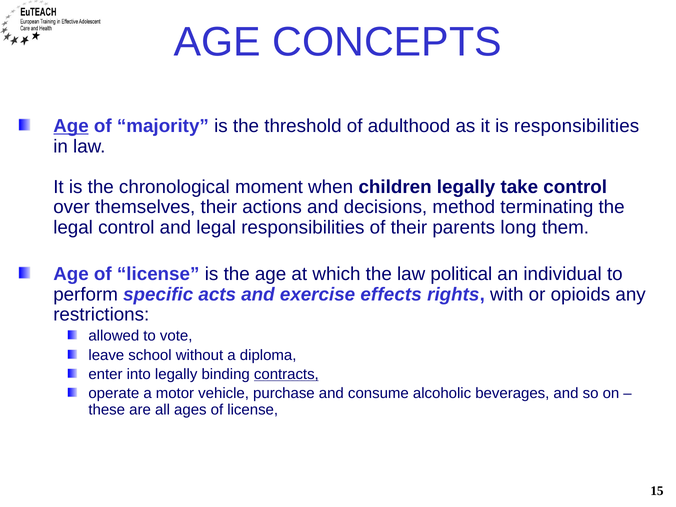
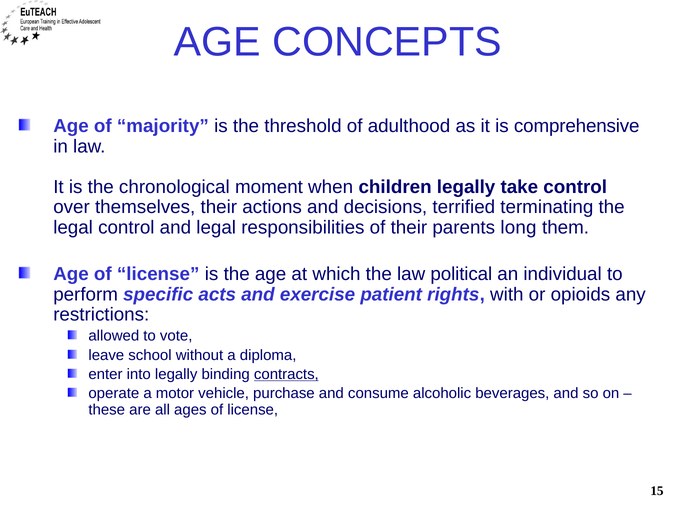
Age underline: present -> none (71, 126)
is responsibilities: responsibilities -> comprehensive (577, 126)
method: method -> terrified (464, 207)
effects: effects -> patient (391, 294)
